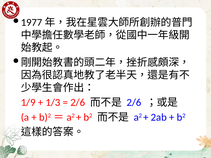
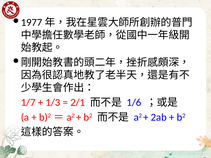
1/9: 1/9 -> 1/7 (28, 103)
2/6: 2/6 -> 2/1 (78, 103)
2/6: 2/6 -> 1/6 (134, 103)
